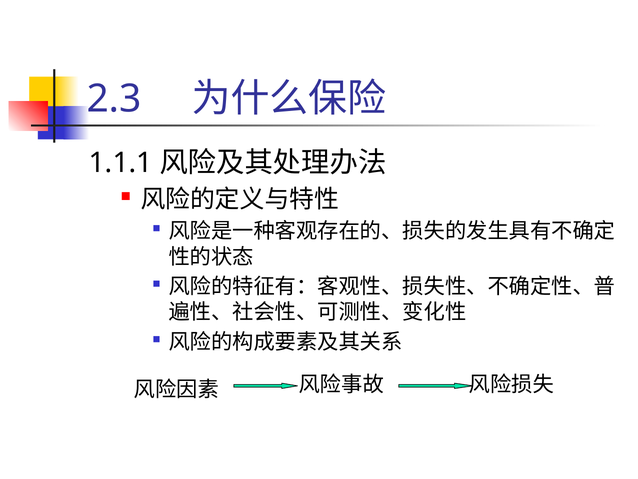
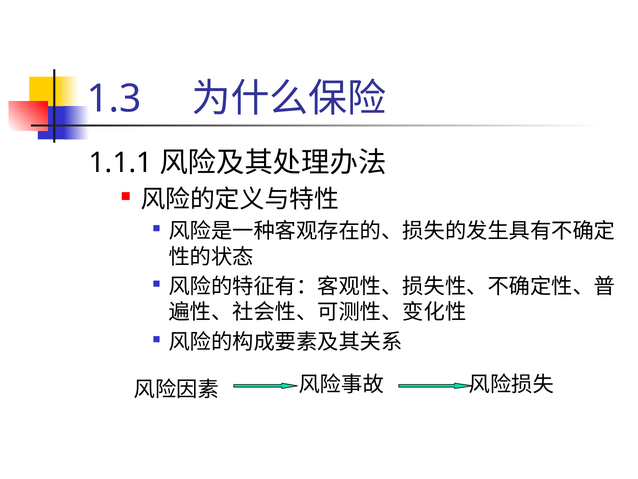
2.3: 2.3 -> 1.3 (114, 99)
